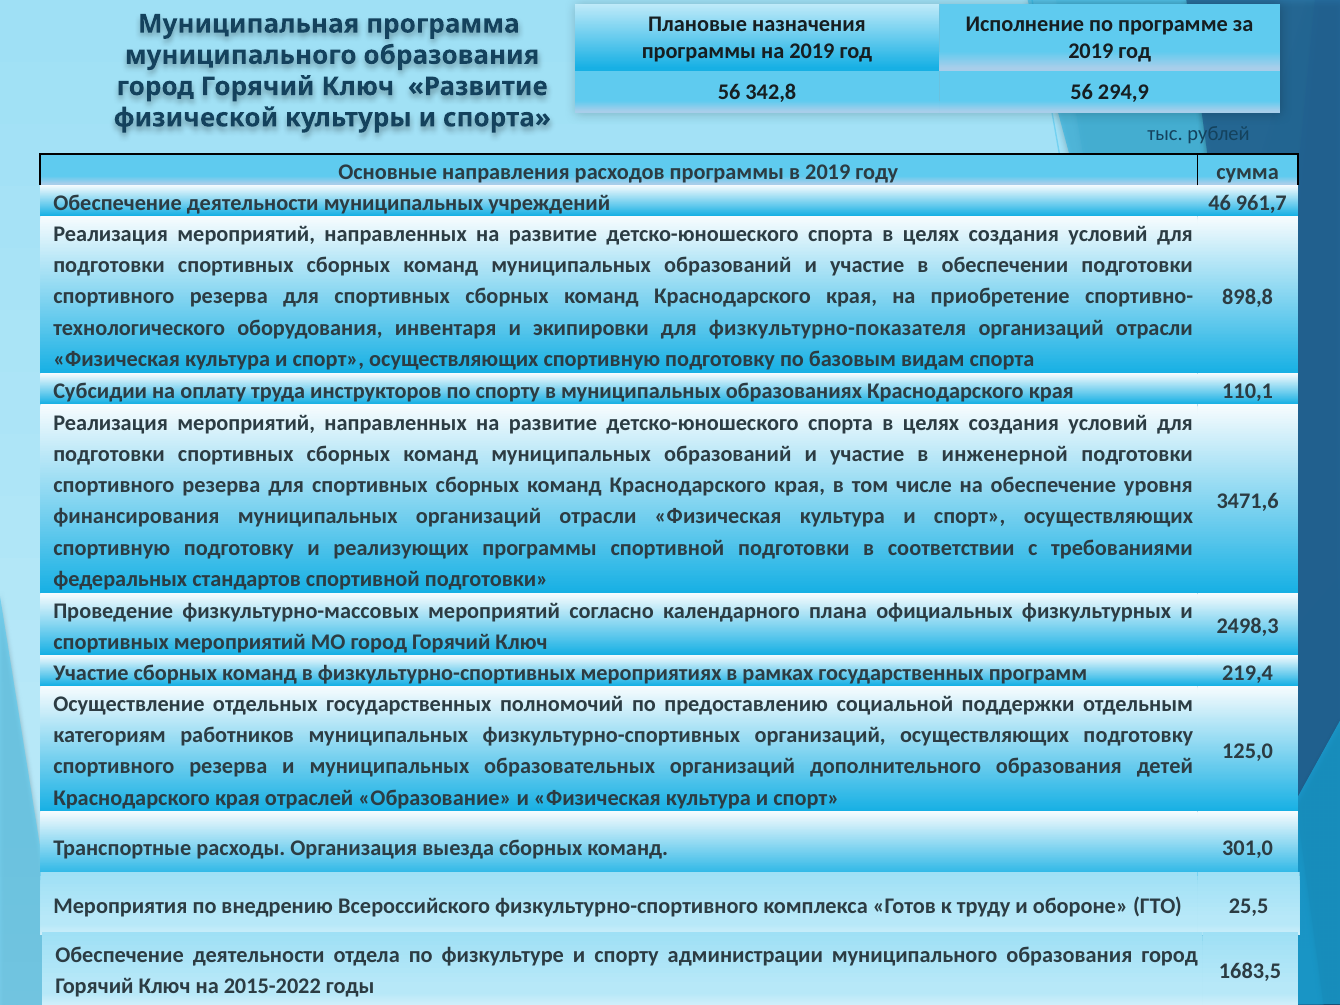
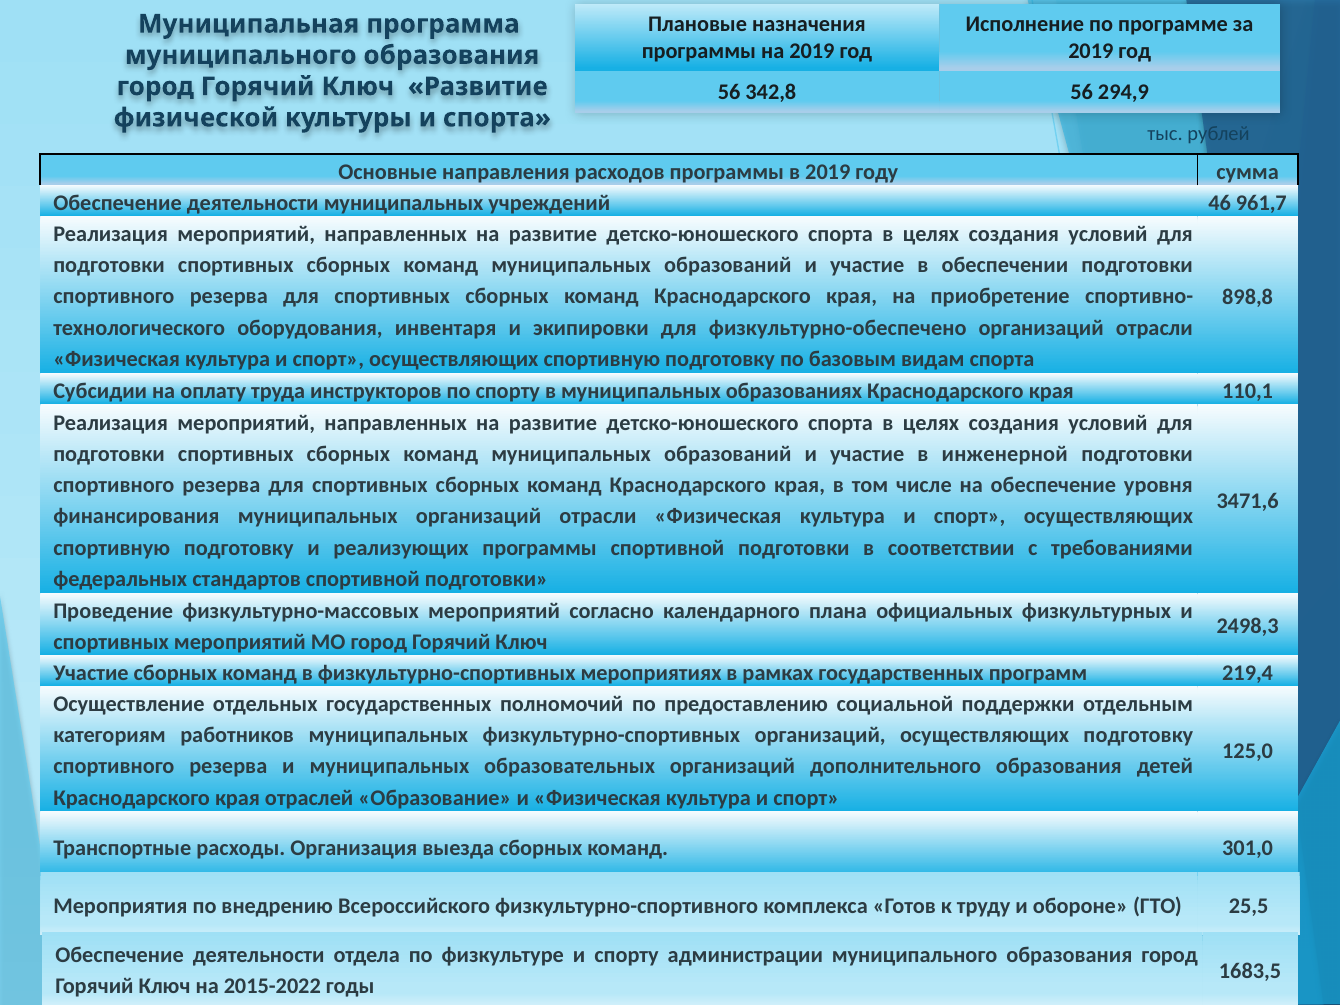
физкультурно-показателя: физкультурно-показателя -> физкультурно-обеспечено (838, 328)
